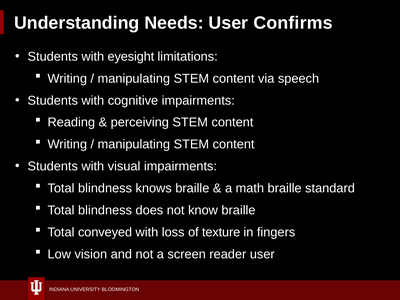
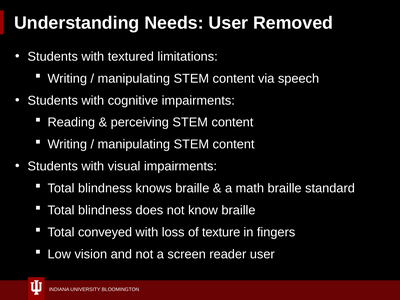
Confirms: Confirms -> Removed (293, 23)
eyesight: eyesight -> textured (131, 56)
